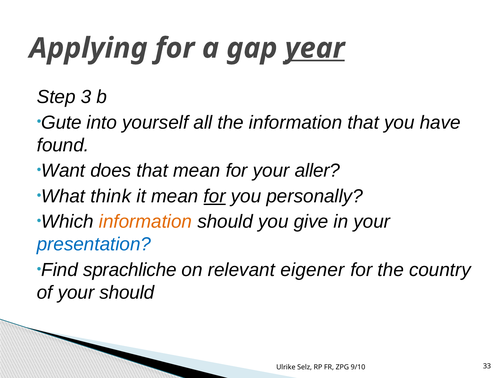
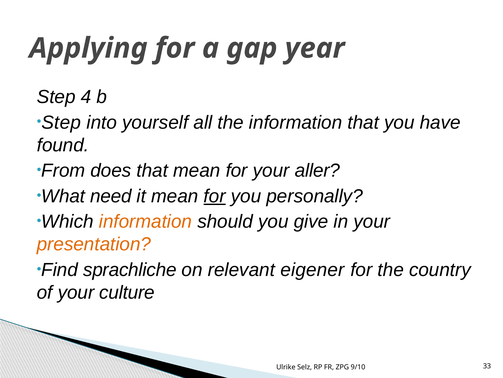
year underline: present -> none (315, 48)
3: 3 -> 4 (86, 97)
Gute: Gute -> Step (61, 122)
Want: Want -> From (63, 170)
think: think -> need (111, 196)
presentation colour: blue -> orange (94, 244)
your should: should -> culture (127, 292)
